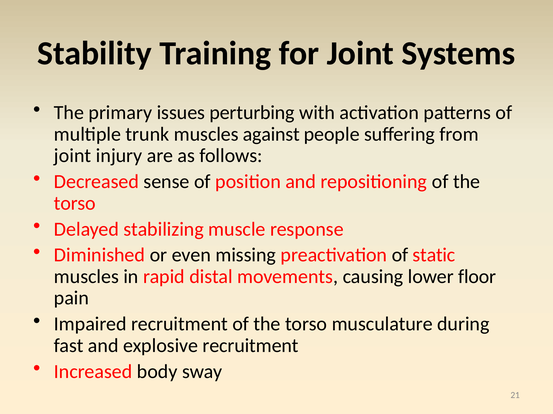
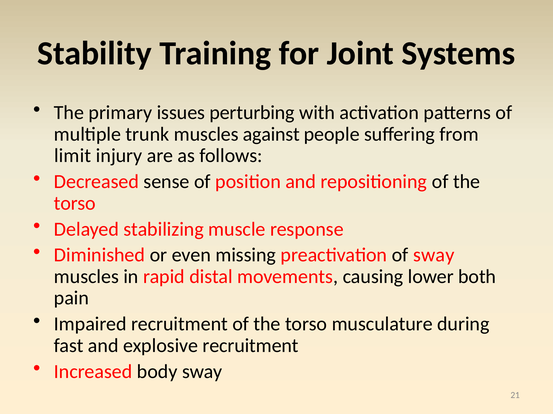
joint: joint -> limit (73, 156)
of static: static -> sway (434, 255)
floor: floor -> both (477, 277)
